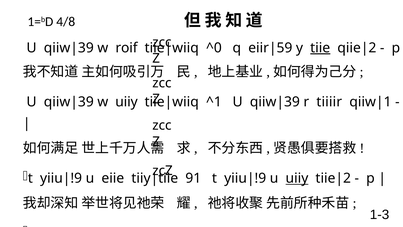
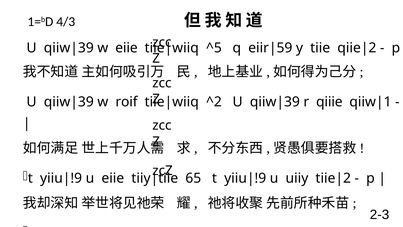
4/8: 4/8 -> 4/3 (66, 22)
w roif: roif -> eiie (126, 48)
^0: ^0 -> ^5 (214, 48)
tiie underline: present -> none (320, 48)
w uiiy: uiiy -> roif (126, 102)
^1: ^1 -> ^2 (214, 102)
tiiiir: tiiiir -> qiiie (329, 102)
91: 91 -> 65 (193, 178)
uiiy underline: present -> none (297, 178)
1-3: 1-3 -> 2-3 (380, 214)
